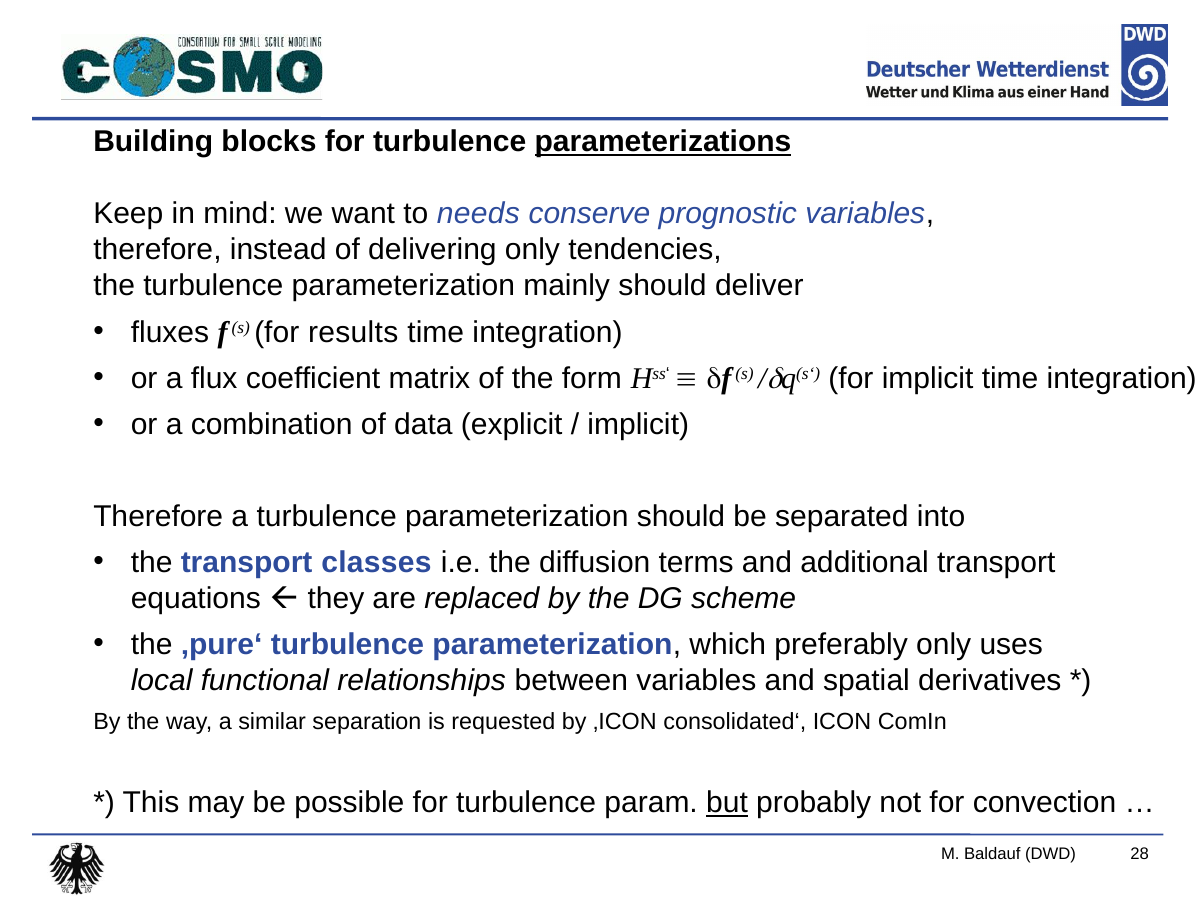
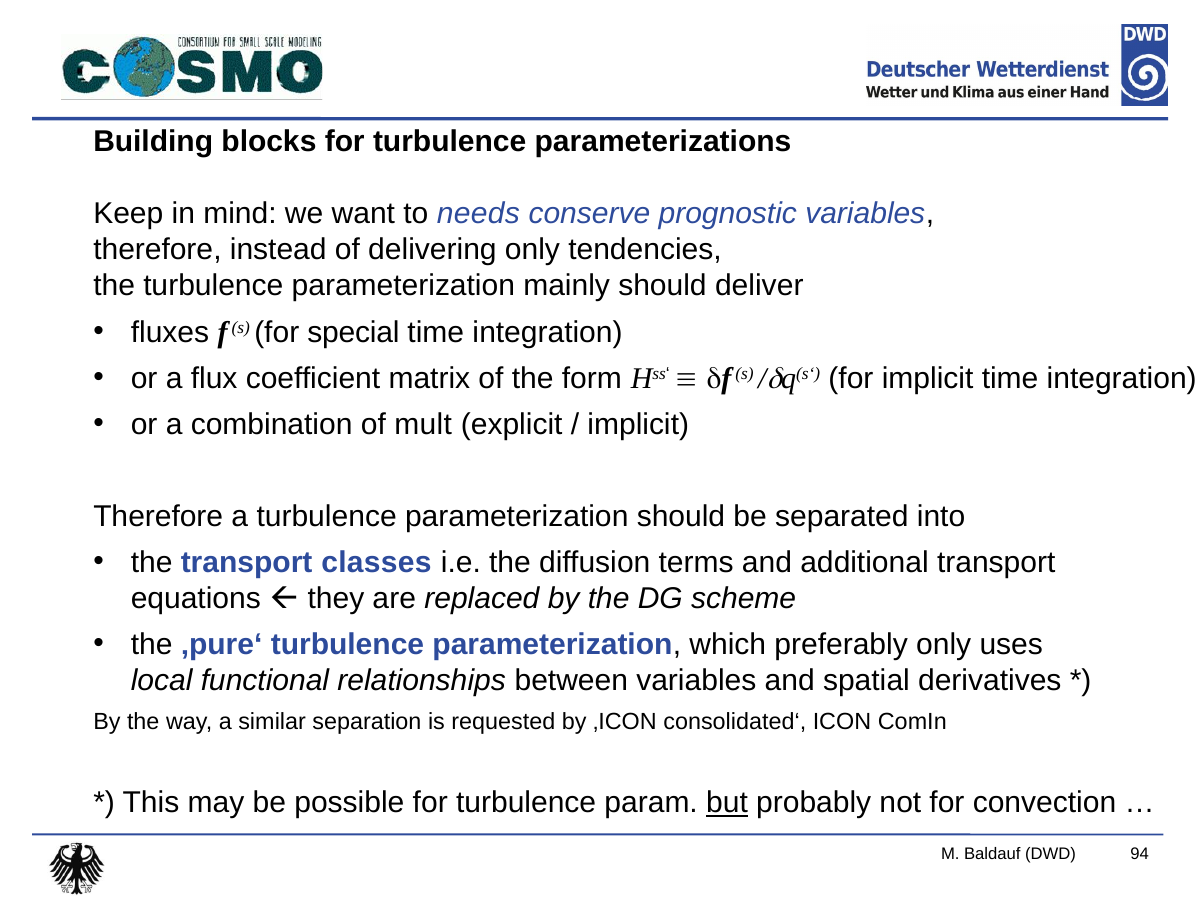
parameterizations underline: present -> none (663, 142)
results: results -> special (353, 332)
data: data -> mult (423, 424)
28: 28 -> 94 (1140, 853)
